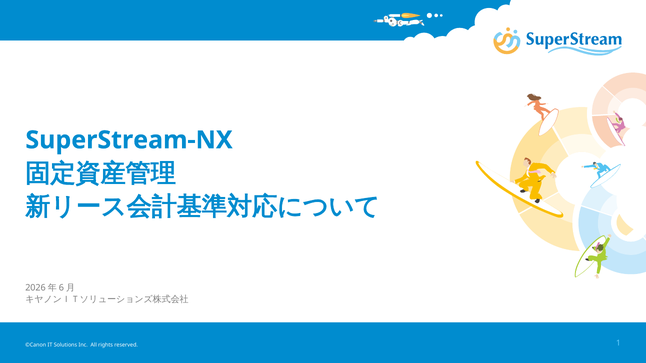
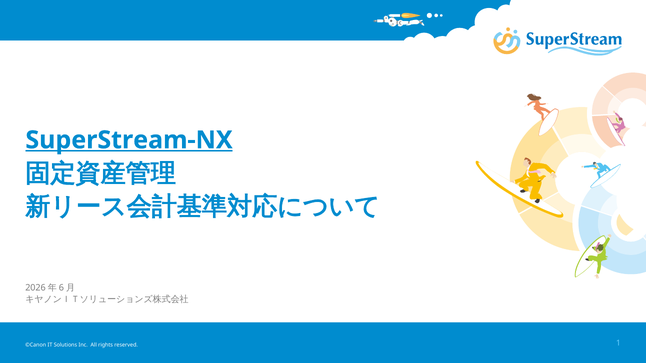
SuperStream-NX underline: none -> present (129, 140)
